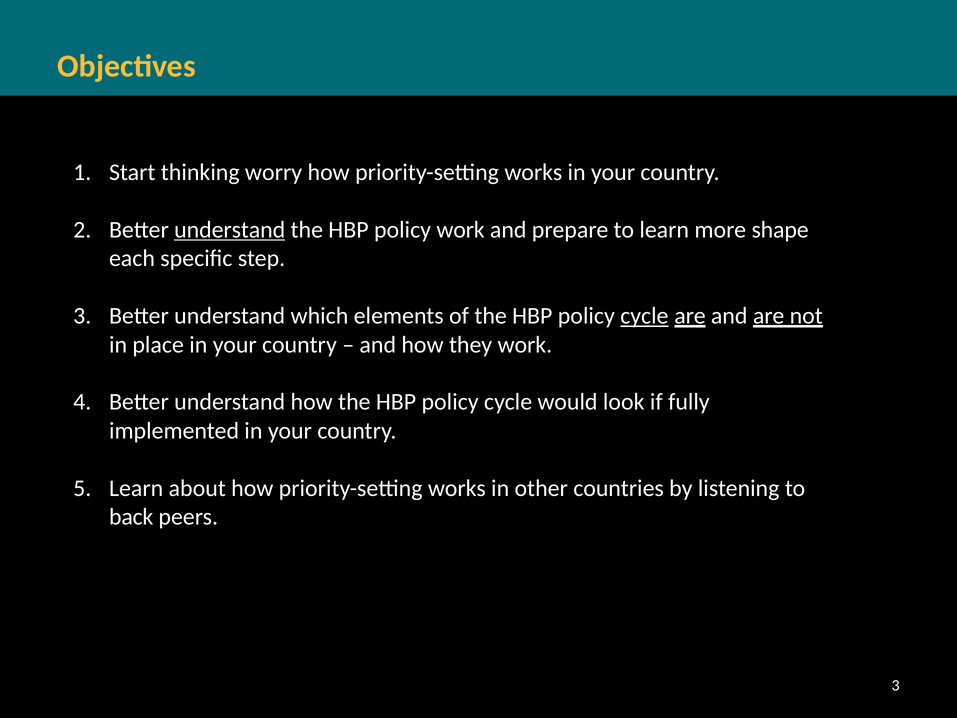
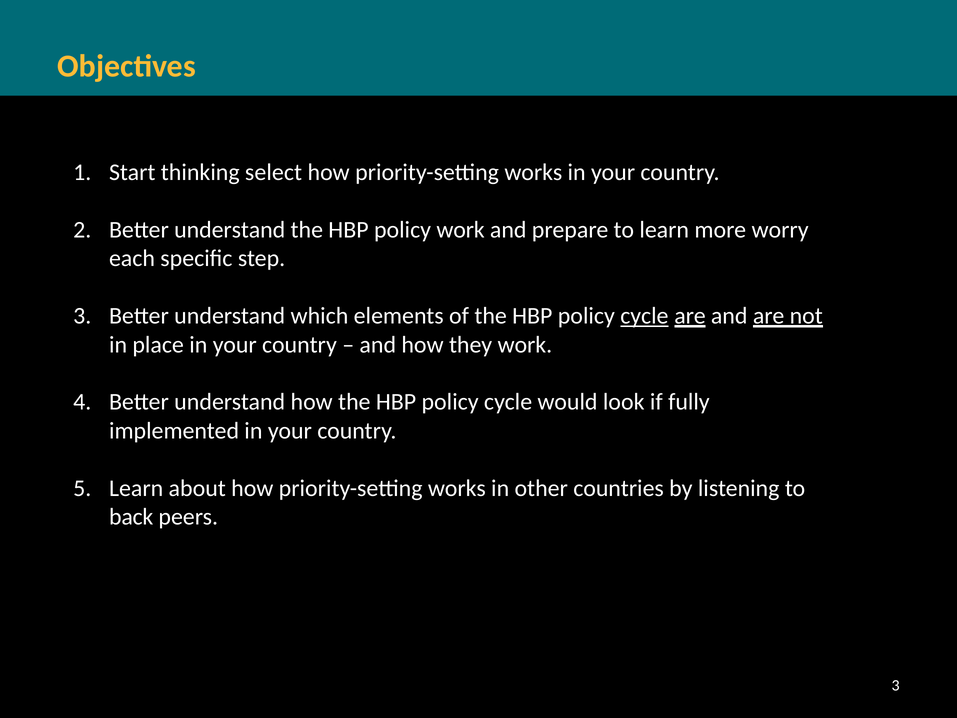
worry: worry -> select (274, 172)
understand underline: present -> none (230, 230)
shape: shape -> worry (780, 230)
